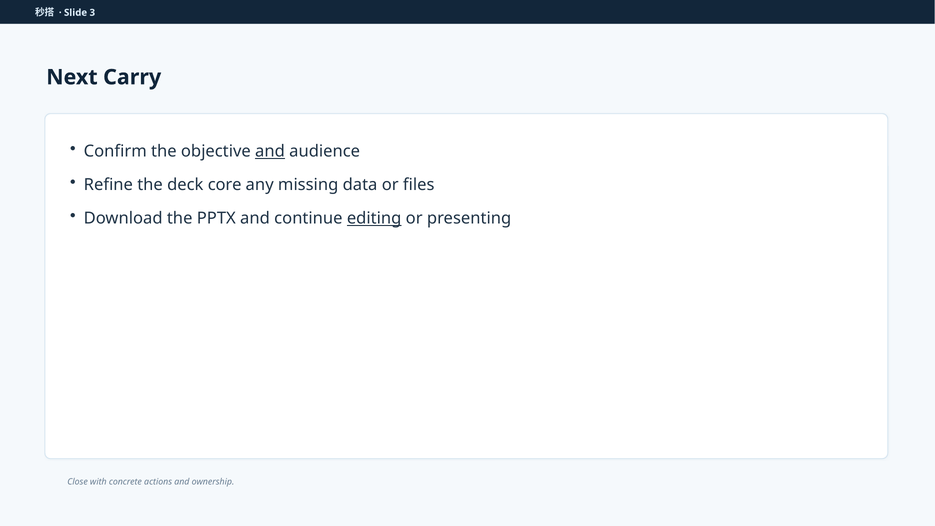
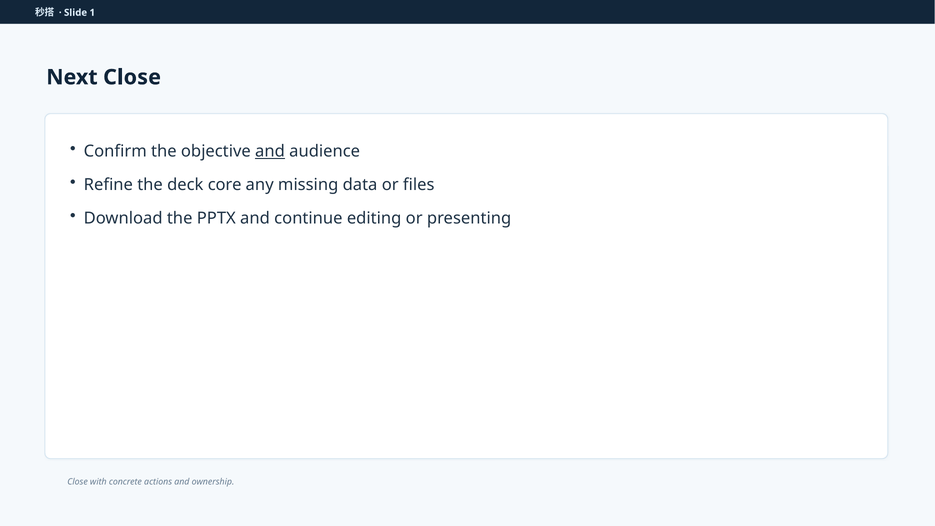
3: 3 -> 1 (92, 13)
Next Carry: Carry -> Close (132, 77)
editing underline: present -> none (374, 218)
